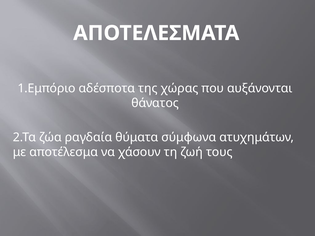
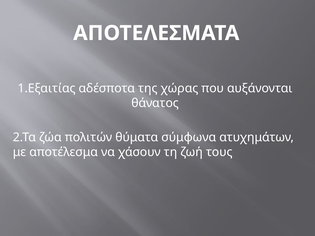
1.Εμπόριο: 1.Εμπόριο -> 1.Εξαιτίας (47, 88)
ραγδαία: ραγδαία -> πολιτών (89, 137)
